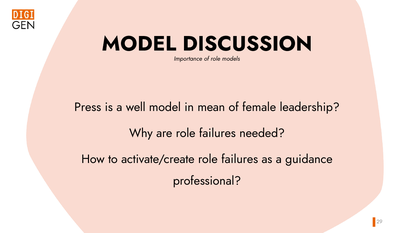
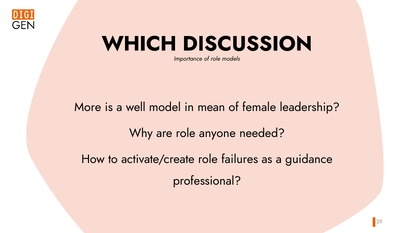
MODEL: MODEL -> WHICH (139, 44)
Press: Press -> More (88, 107)
are role failures: failures -> anyone (217, 133)
